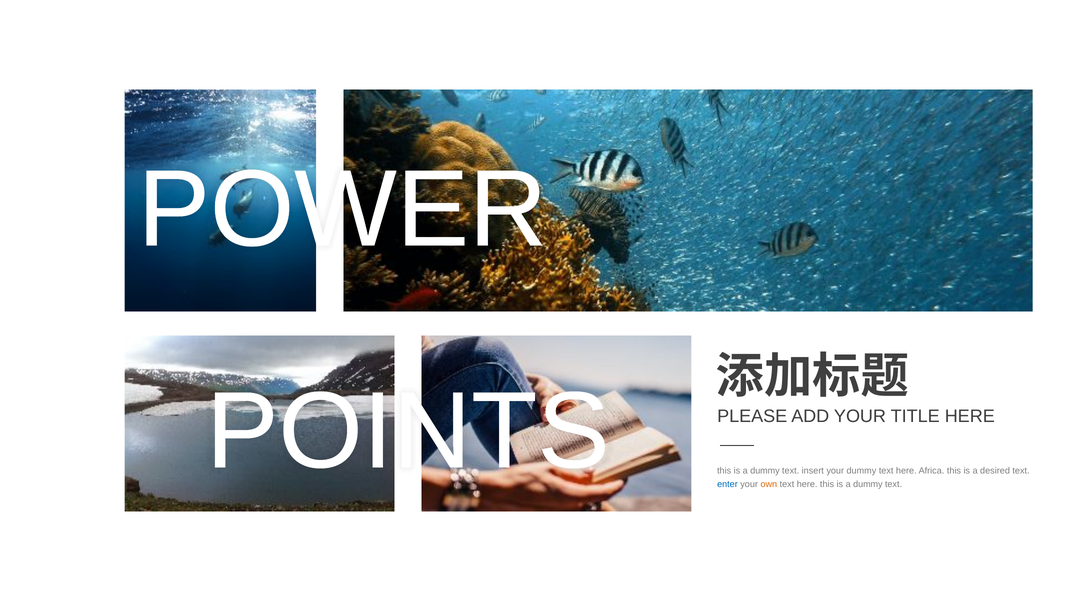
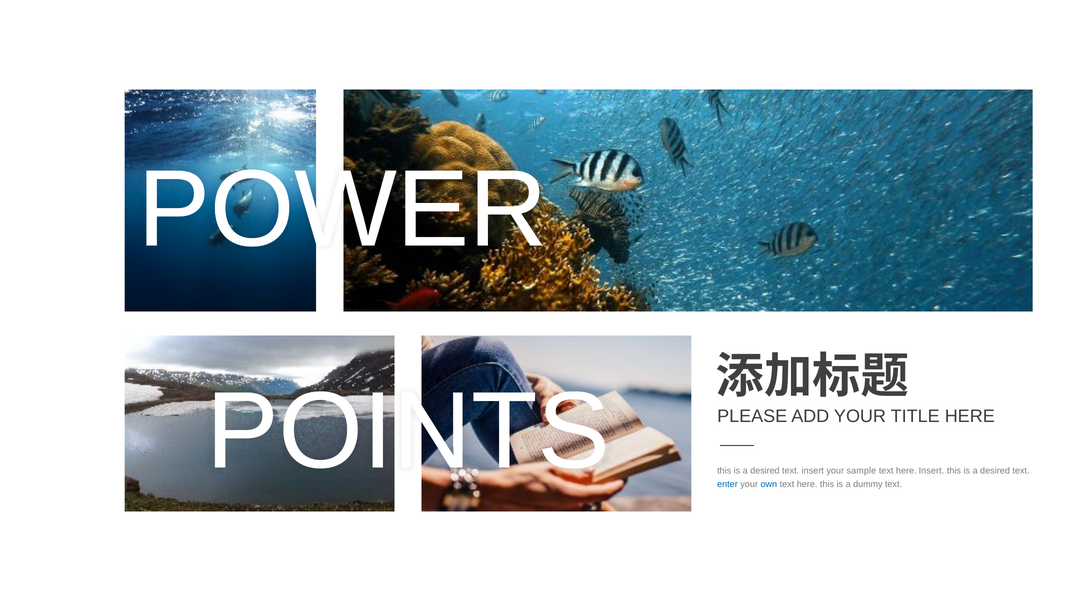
dummy: dummy -> desired (765, 471)
your dummy: dummy -> sample (861, 471)
here Africa: Africa -> Insert (931, 471)
own colour: orange -> blue (769, 485)
